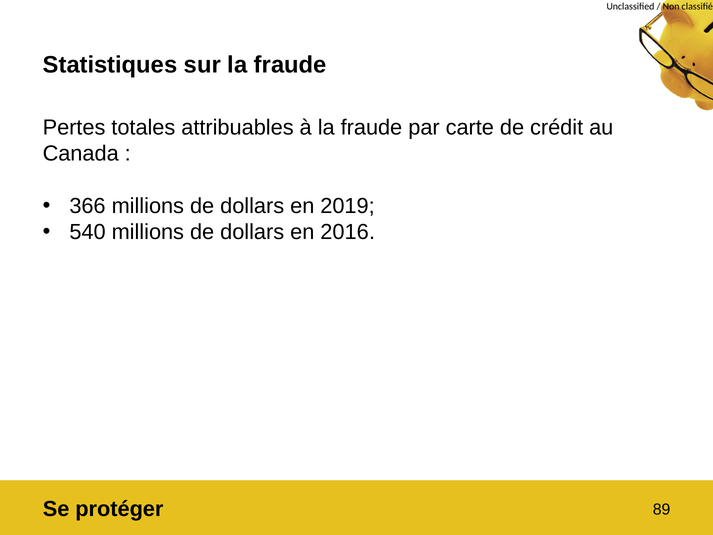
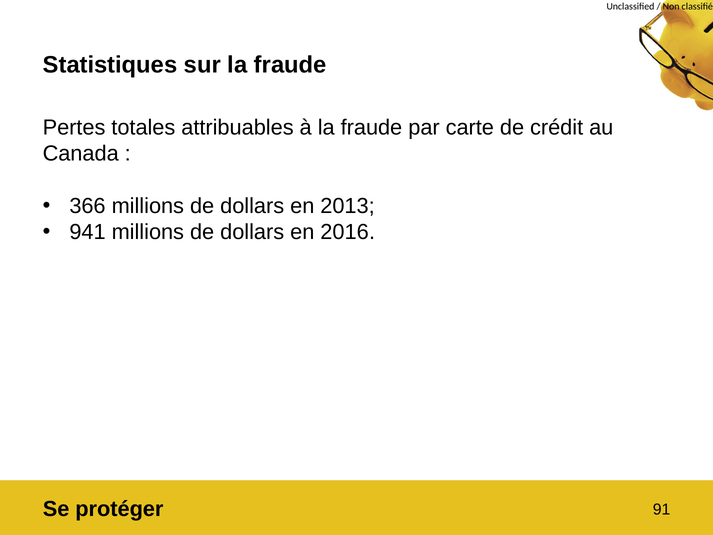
2019: 2019 -> 2013 (348, 206)
540: 540 -> 941 (88, 232)
89: 89 -> 91 (662, 509)
